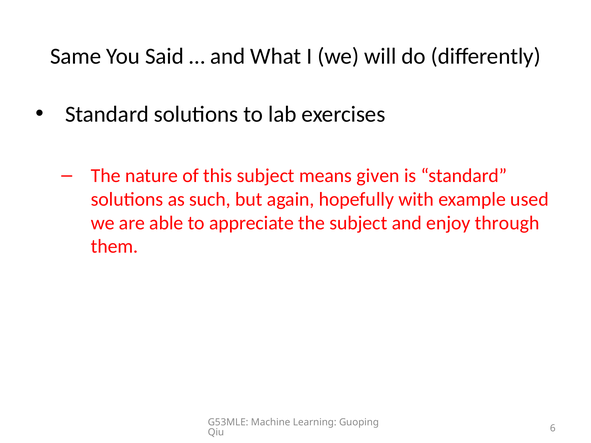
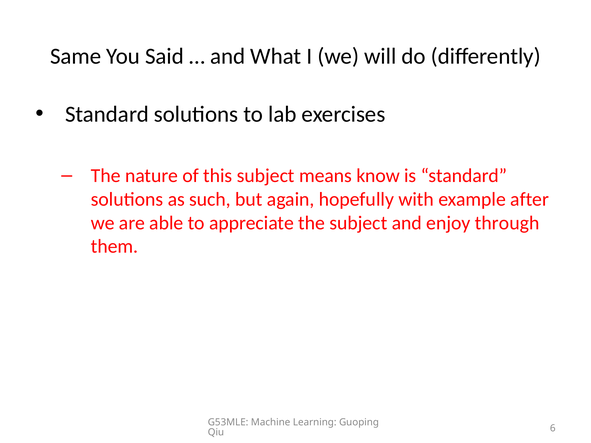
given: given -> know (378, 176)
used: used -> after (530, 199)
